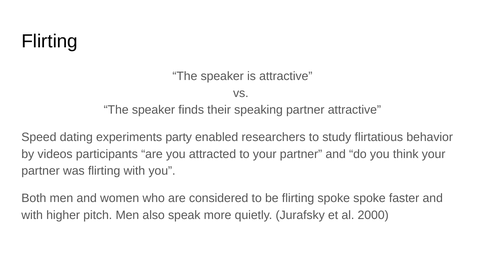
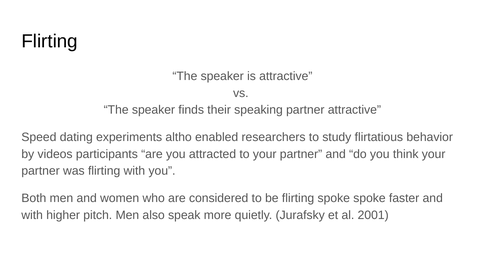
party: party -> altho (179, 137)
2000: 2000 -> 2001 (373, 215)
